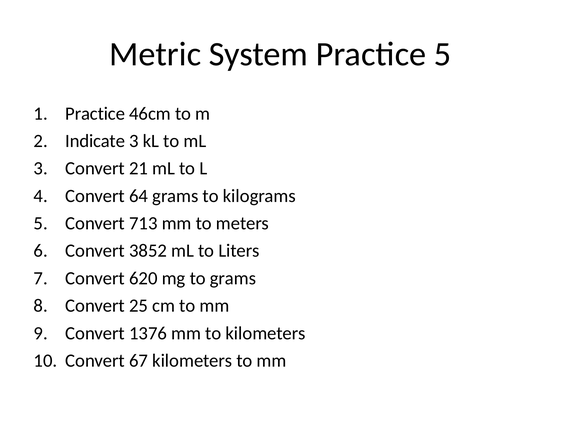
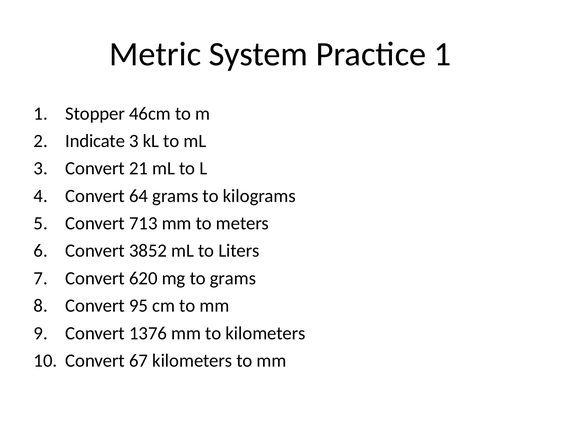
Practice 5: 5 -> 1 (443, 54)
Practice: Practice -> Stopper (95, 114)
25: 25 -> 95 (139, 306)
